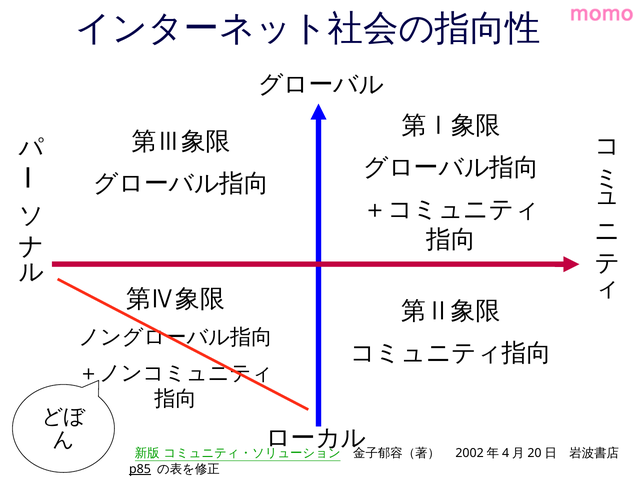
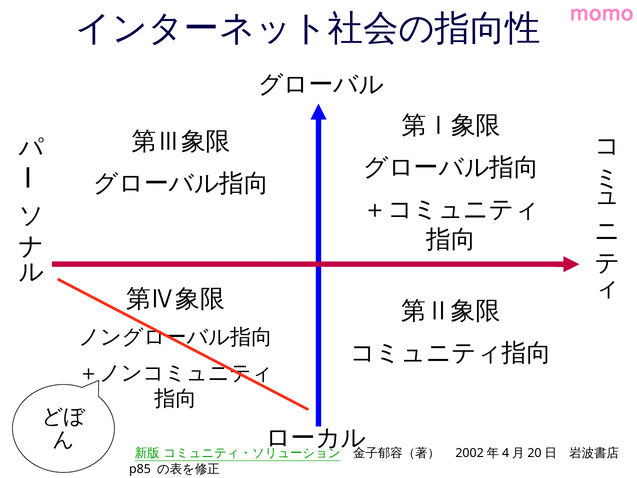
p85 underline: present -> none (140, 469)
